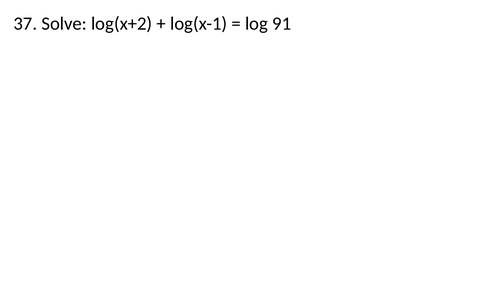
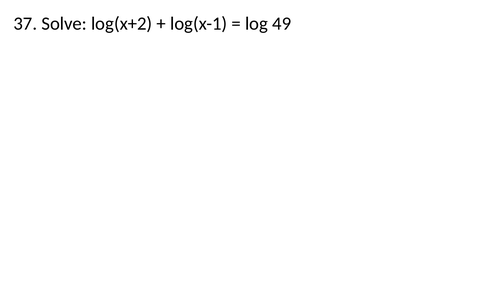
91: 91 -> 49 (282, 24)
